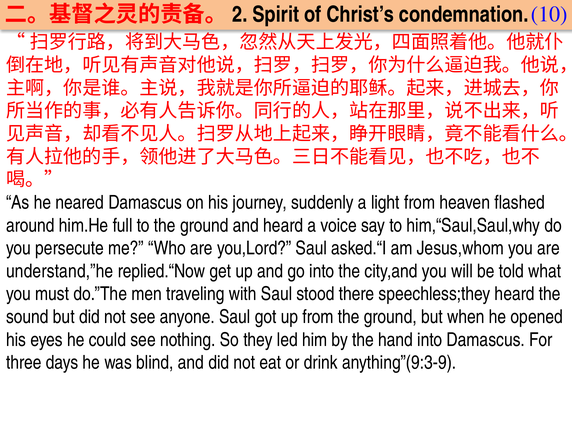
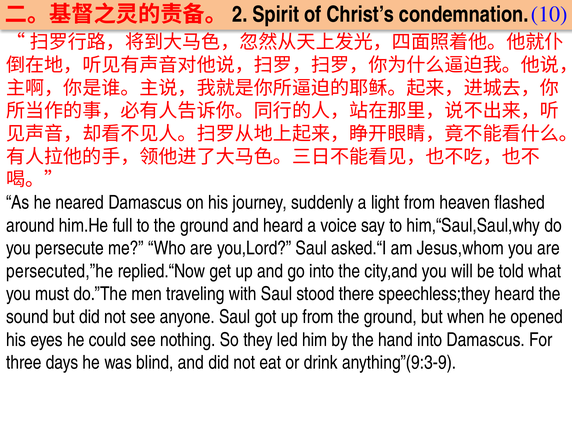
understand,”he: understand,”he -> persecuted,”he (60, 271)
